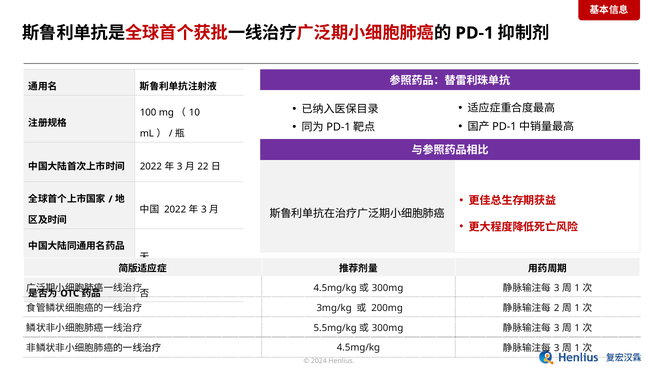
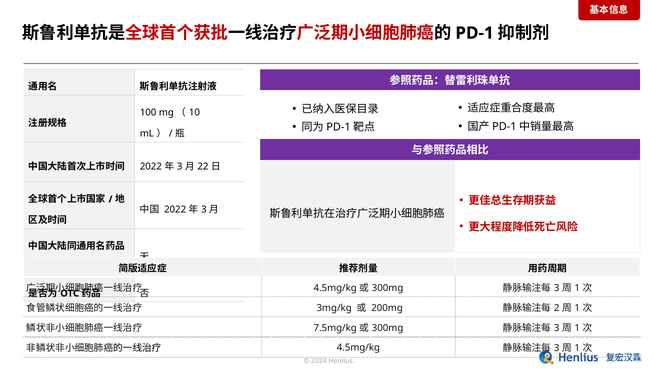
5.5mg/kg: 5.5mg/kg -> 7.5mg/kg (335, 328)
